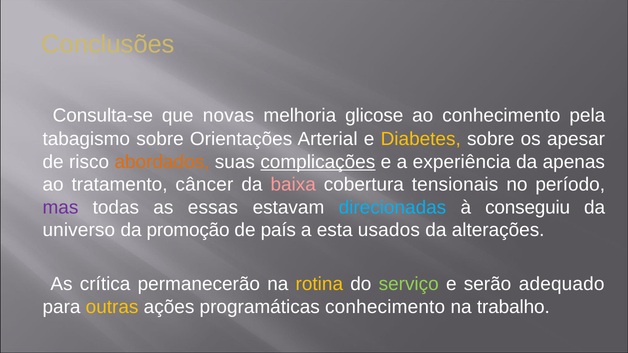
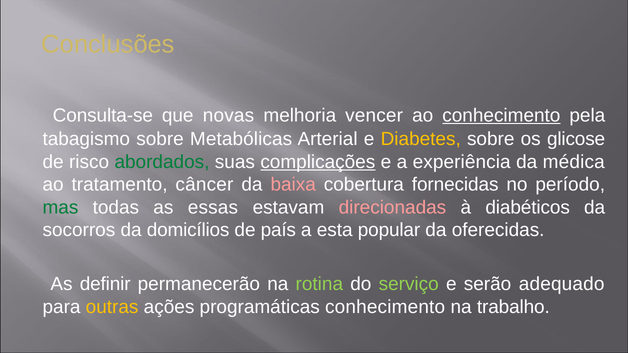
glicose: glicose -> vencer (374, 115)
conhecimento underline: none -> present (501, 115)
Orientações: Orientações -> Metabólicas (241, 139)
apesar: apesar -> glicose (576, 139)
abordados colour: orange -> green (162, 162)
apenas: apenas -> médica (574, 162)
tensionais: tensionais -> fornecidas (455, 185)
mas colour: purple -> green (60, 208)
direcionadas colour: light blue -> pink (392, 208)
conseguiu: conseguiu -> diabéticos (528, 208)
universo: universo -> socorros (79, 230)
promoção: promoção -> domicílios (188, 230)
usados: usados -> popular (389, 230)
alterações: alterações -> oferecidas (498, 230)
crítica: crítica -> definir (105, 284)
rotina colour: yellow -> light green (319, 284)
